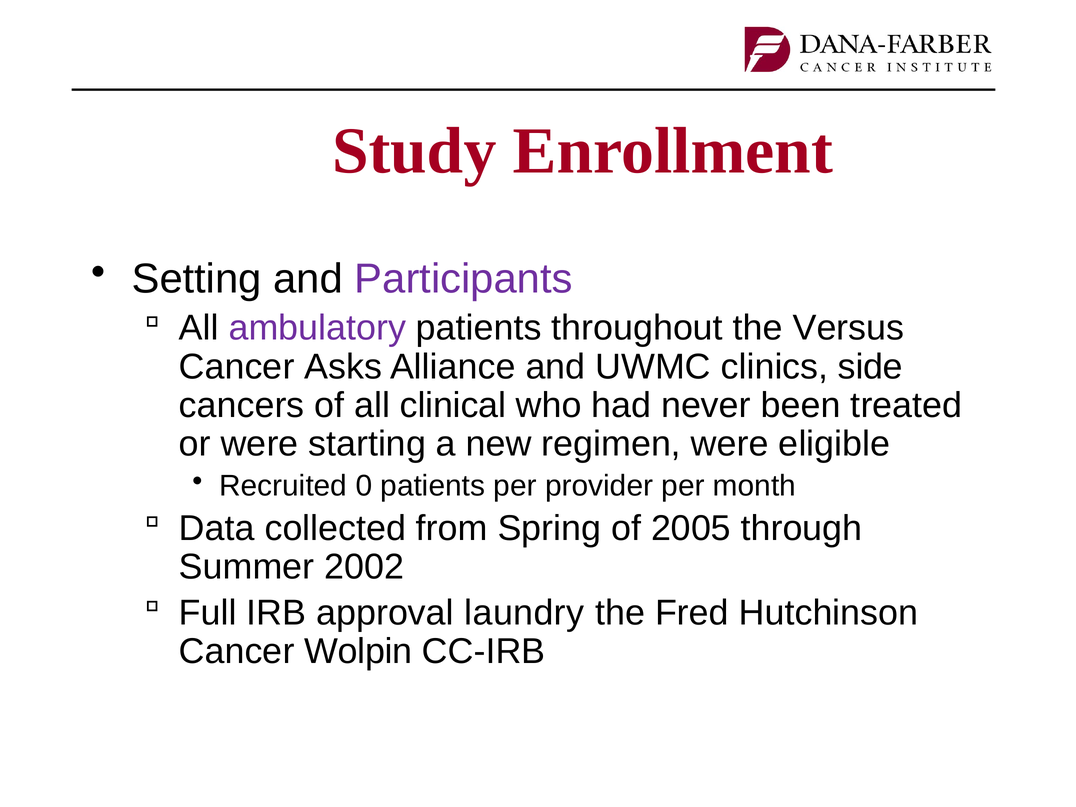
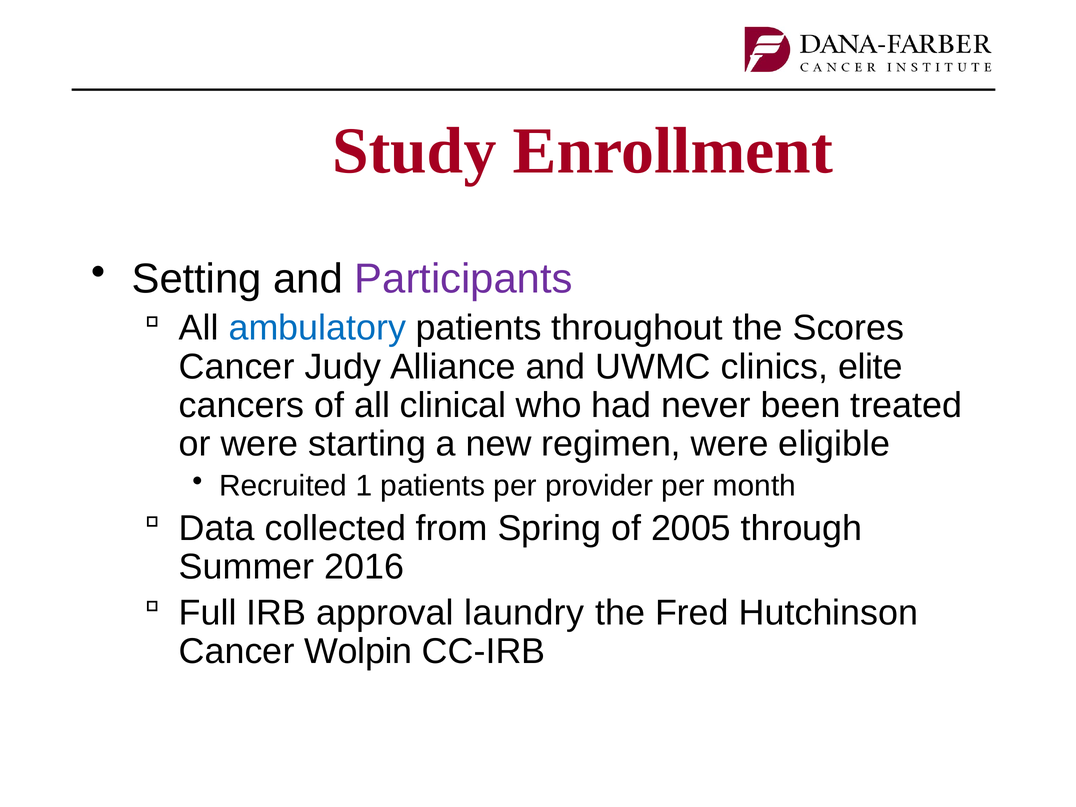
ambulatory colour: purple -> blue (317, 328)
Versus: Versus -> Scores (848, 328)
Asks: Asks -> Judy (343, 367)
side: side -> elite (870, 367)
0: 0 -> 1 (364, 486)
2002: 2002 -> 2016 (364, 567)
